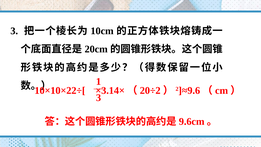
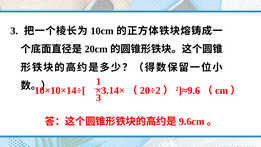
10×10×22÷[: 10×10×22÷[ -> 10×10×14÷[ (60, 90)
